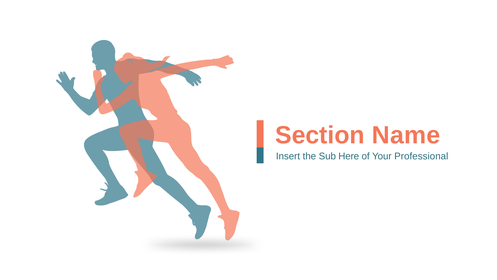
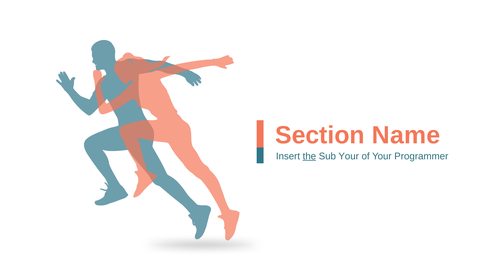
the underline: none -> present (309, 156)
Sub Here: Here -> Your (349, 156)
Professional: Professional -> Programmer (421, 156)
